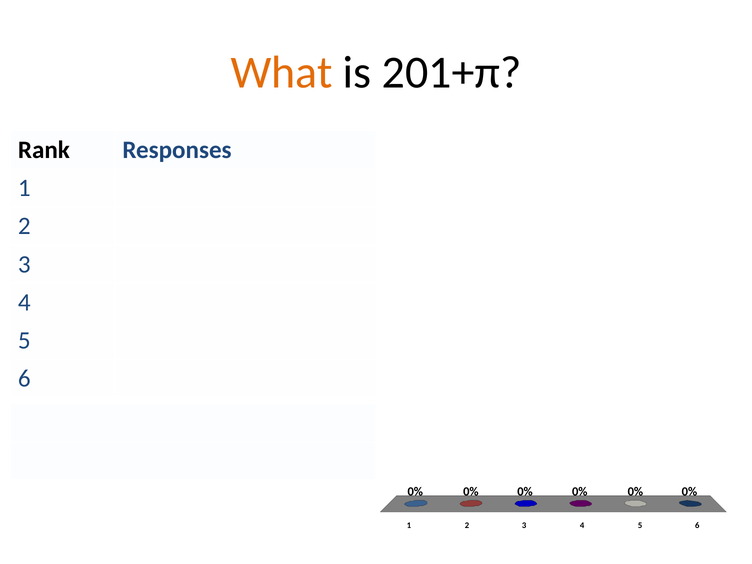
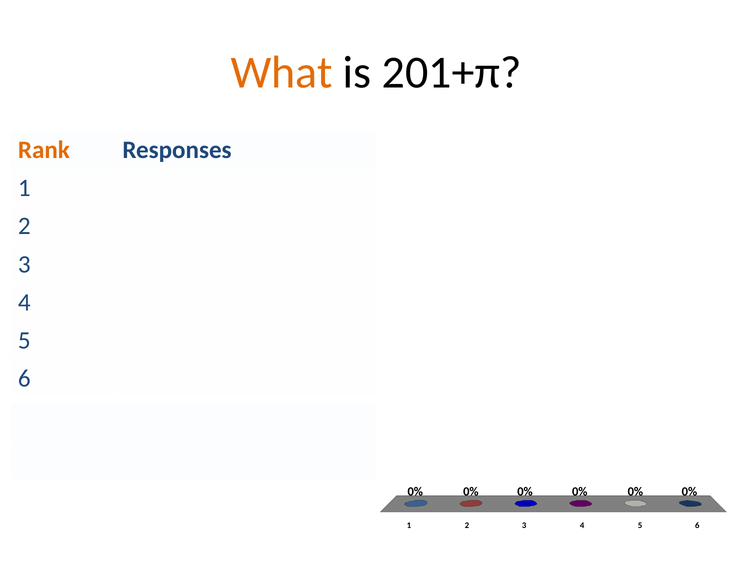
Rank colour: black -> orange (44, 150)
